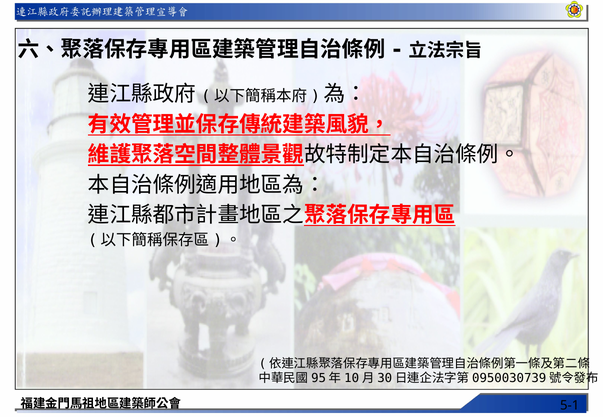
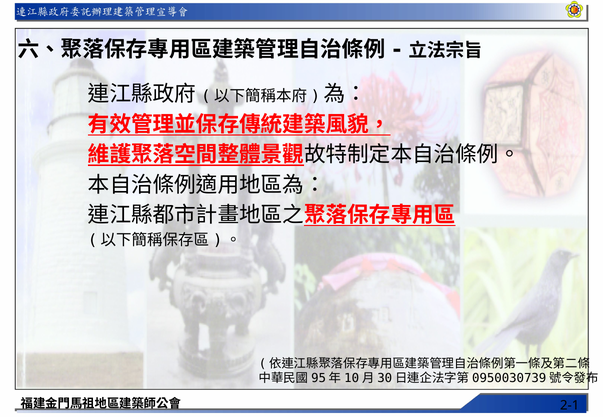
5-1: 5-1 -> 2-1 (570, 406)
